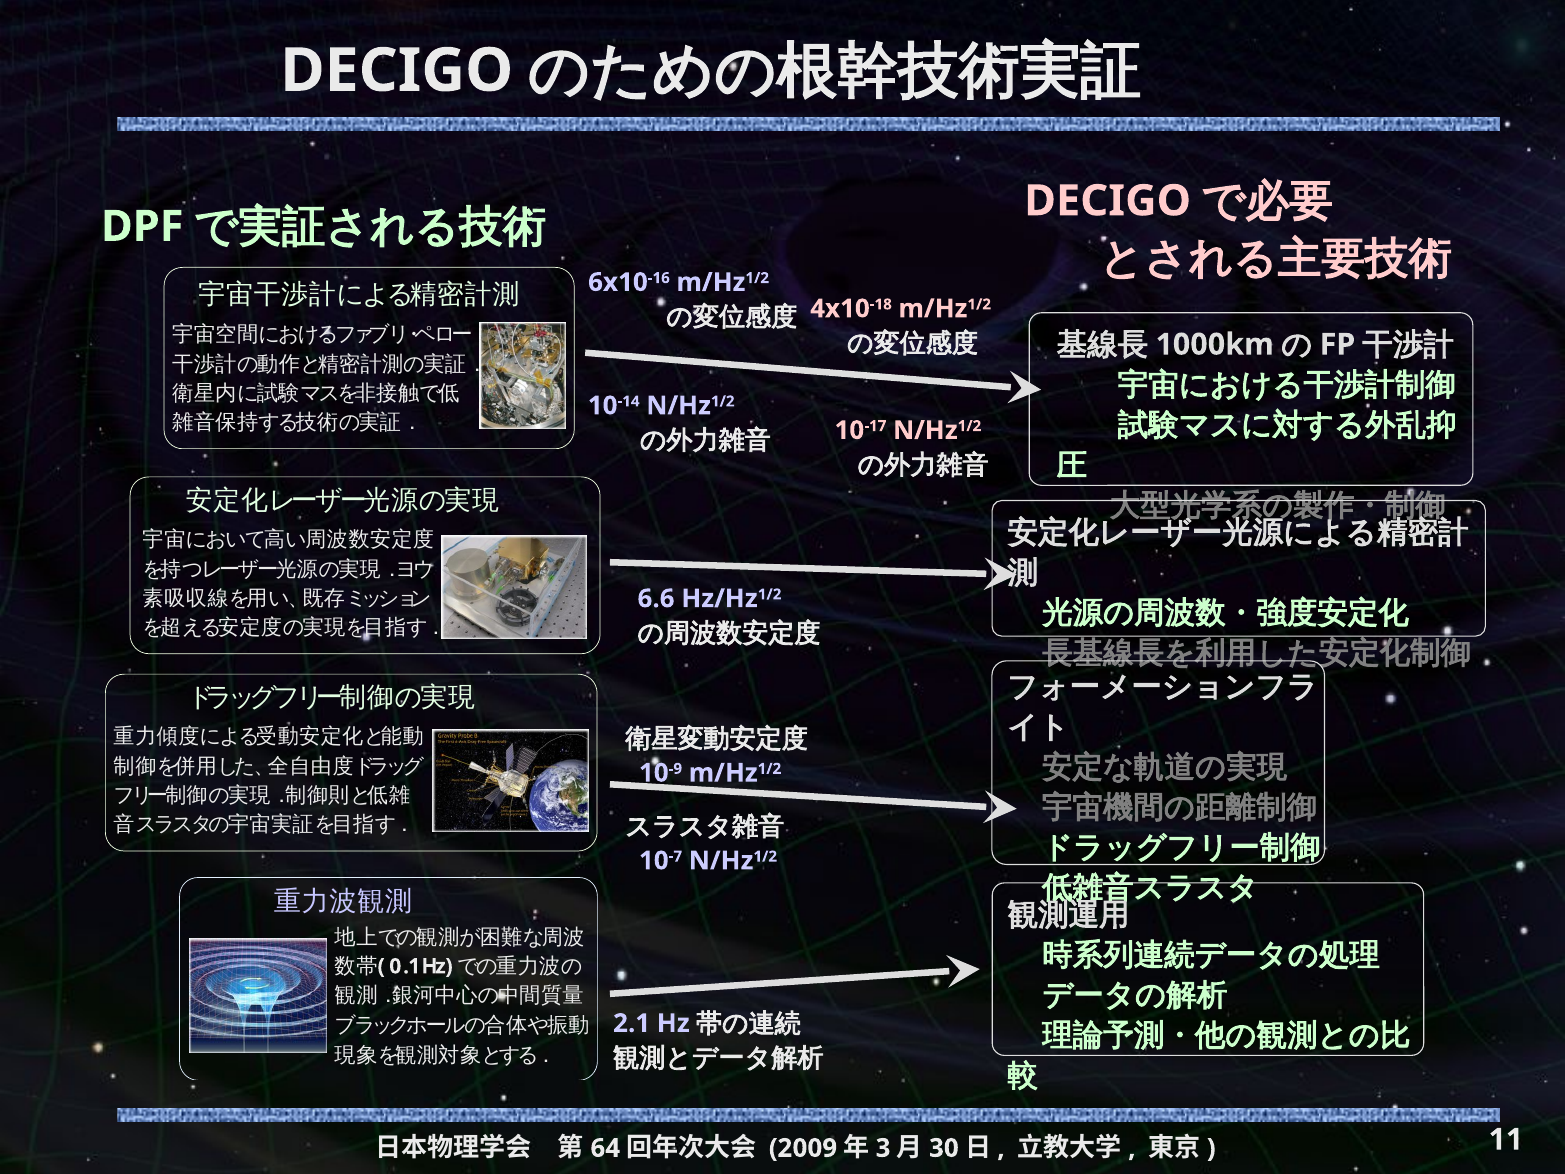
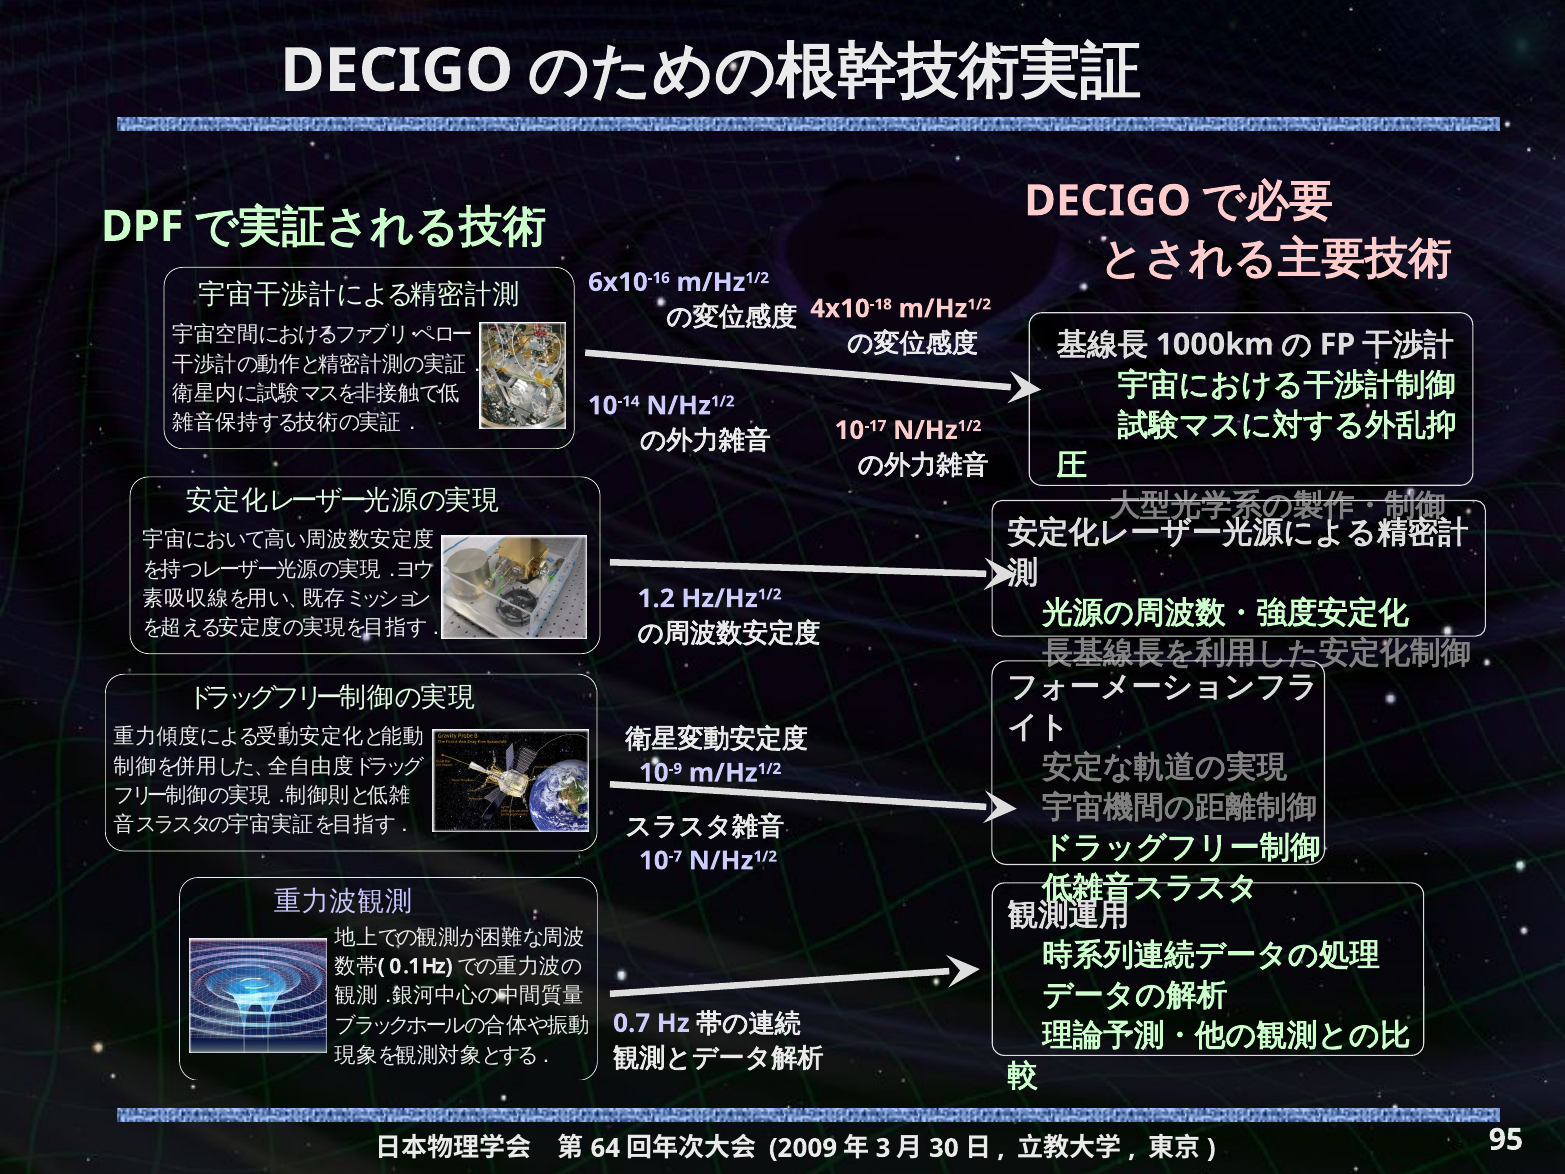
6.6: 6.6 -> 1.2 (656, 598)
2.1: 2.1 -> 0.7 (632, 1023)
11: 11 -> 95 (1506, 1139)
